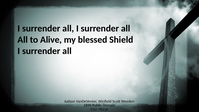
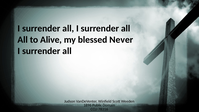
Shield: Shield -> Never (121, 40)
